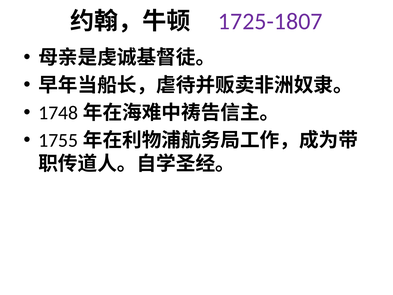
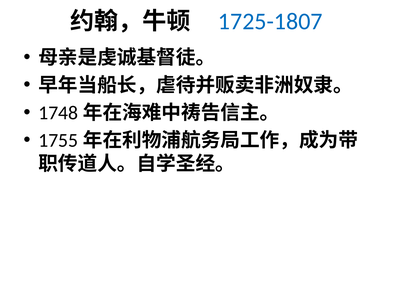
1725-1807 colour: purple -> blue (270, 21)
